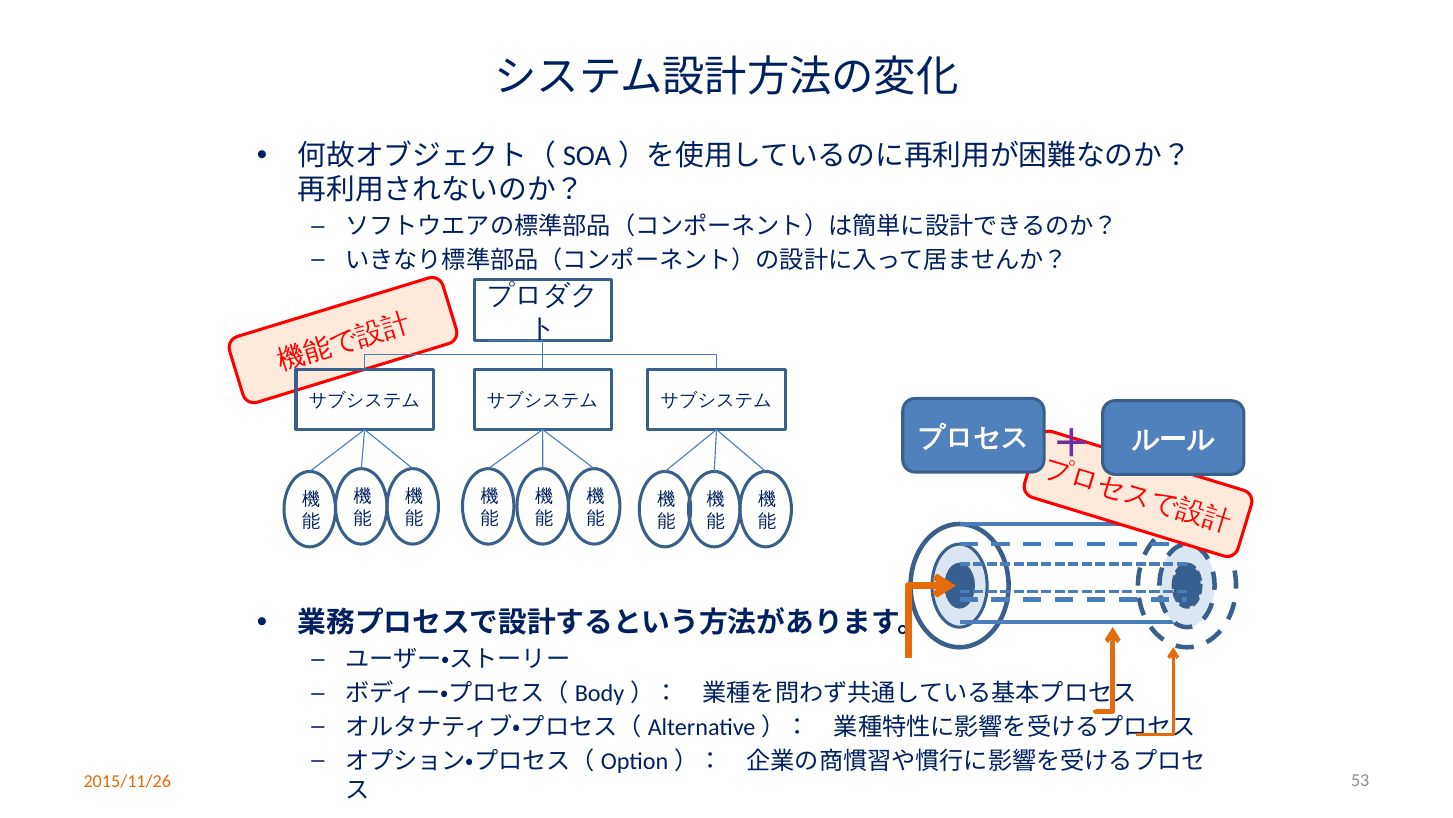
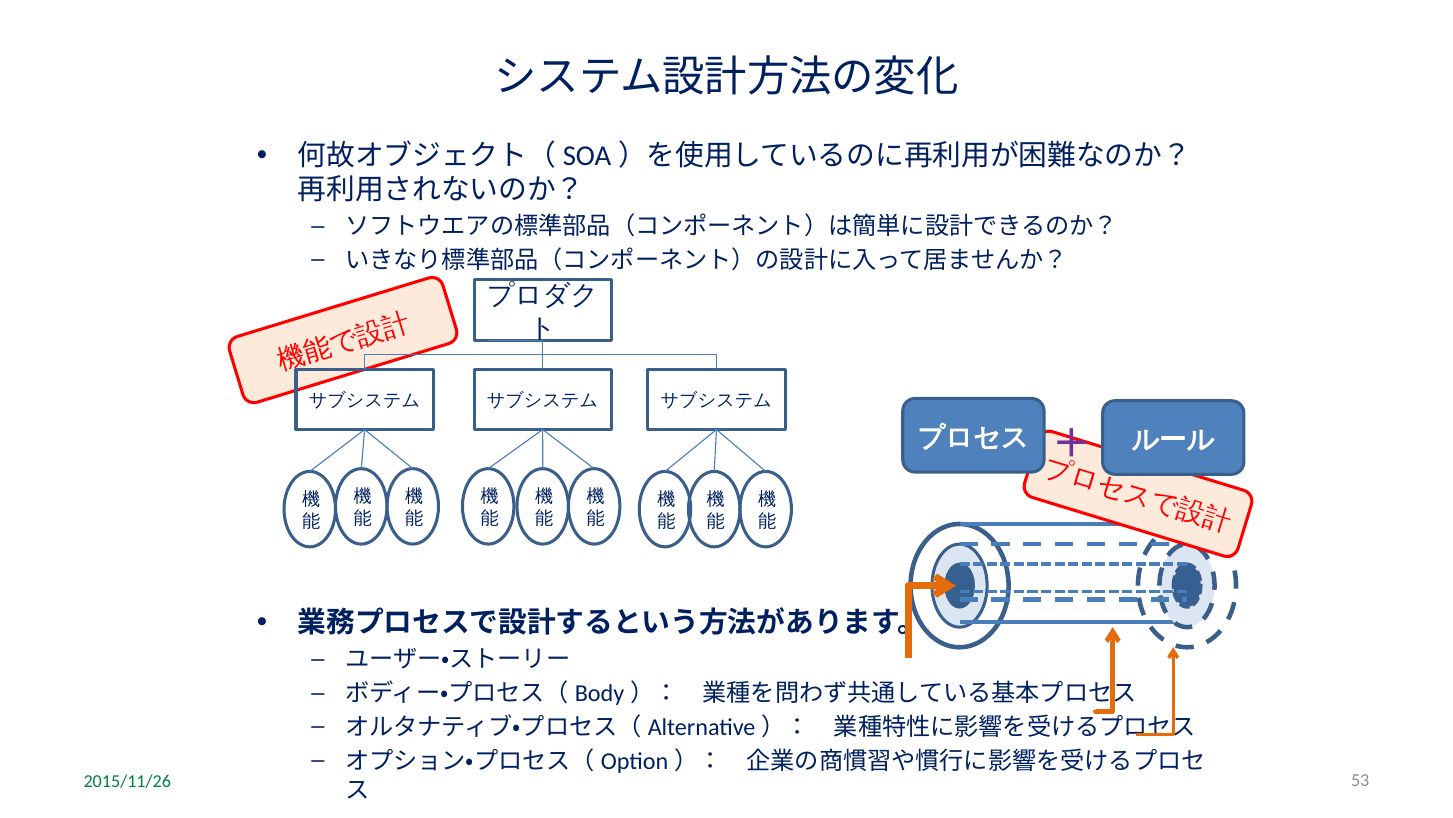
2015/11/26 colour: orange -> green (127, 781)
